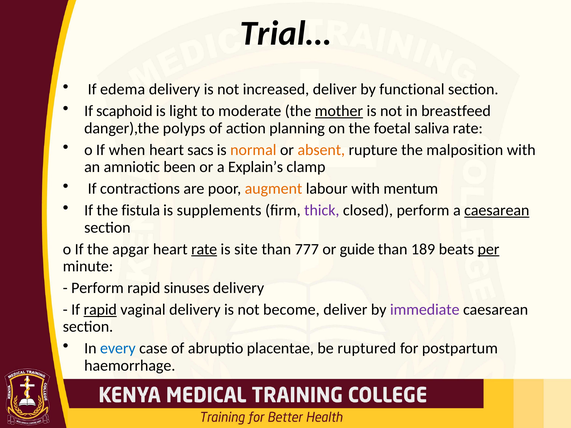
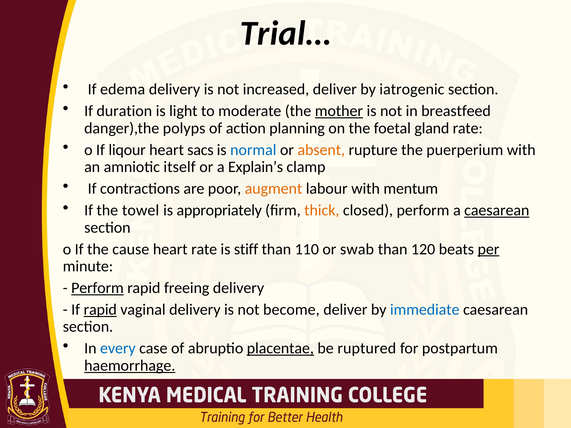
functional: functional -> iatrogenic (412, 89)
scaphoid: scaphoid -> duration (124, 111)
saliva: saliva -> gland (432, 128)
when: when -> liqour (127, 150)
normal colour: orange -> blue (253, 150)
malposition: malposition -> puerperium (465, 150)
been: been -> itself (180, 167)
fistula: fistula -> towel (141, 210)
supplements: supplements -> appropriately (219, 210)
thick colour: purple -> orange (322, 210)
apgar: apgar -> cause (131, 249)
rate underline: present -> none (204, 249)
site: site -> stiff (246, 249)
777: 777 -> 110 (307, 249)
guide: guide -> swab (357, 249)
189: 189 -> 120 (423, 249)
Perform underline: none -> present (97, 288)
sinuses: sinuses -> freeing (187, 288)
immediate colour: purple -> blue (425, 310)
placentae underline: none -> present (280, 349)
haemorrhage underline: none -> present (130, 366)
